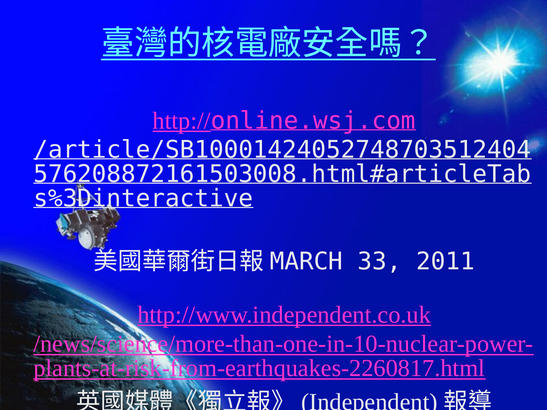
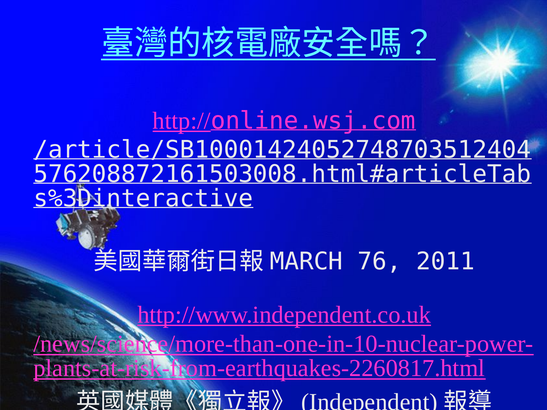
33: 33 -> 76 (380, 262)
